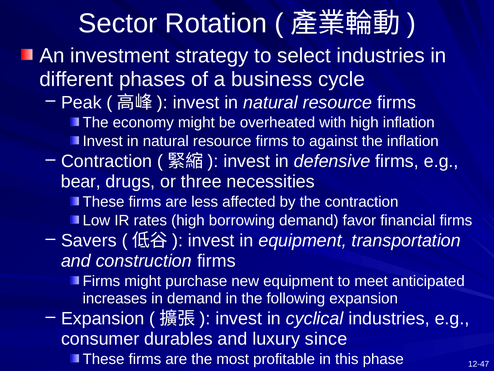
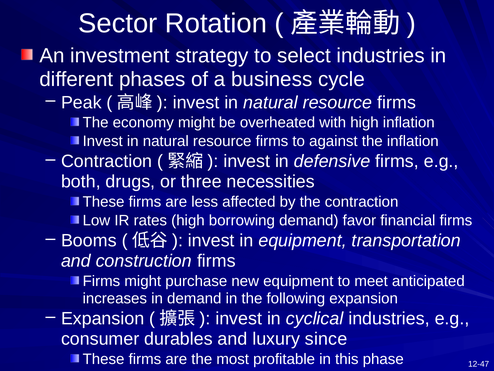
bear: bear -> both (81, 182)
Savers: Savers -> Booms (89, 240)
